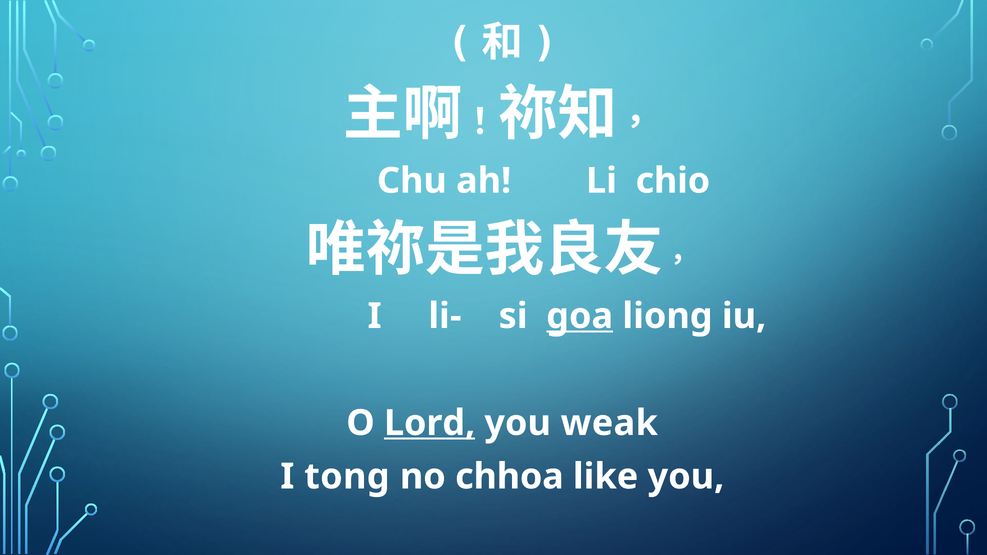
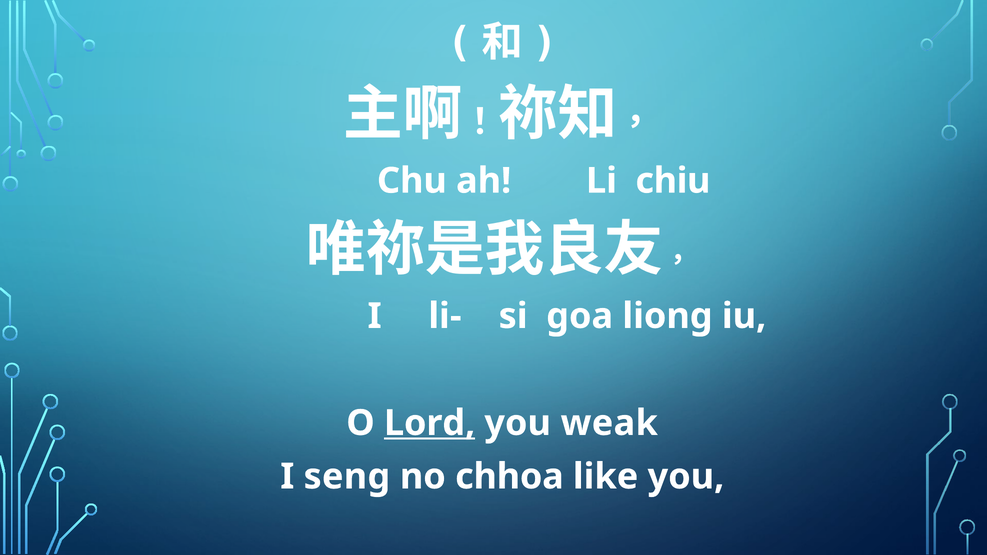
chio: chio -> chiu (673, 181)
goa underline: present -> none (580, 316)
tong: tong -> seng (347, 477)
